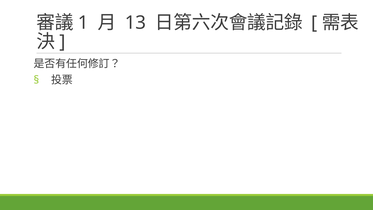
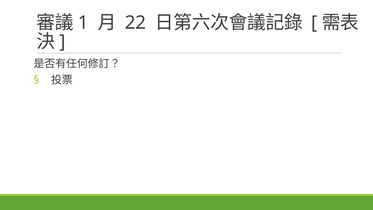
13: 13 -> 22 (135, 23)
